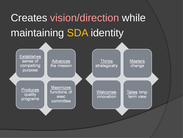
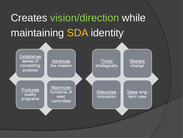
vision/direction colour: pink -> light green (85, 18)
